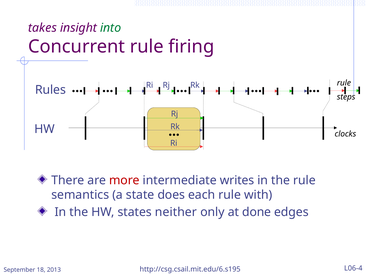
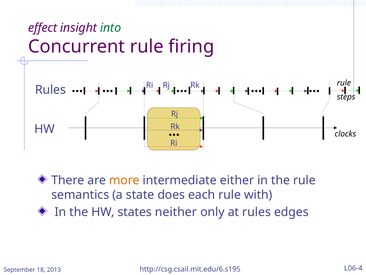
takes: takes -> effect (43, 28)
more colour: red -> orange (124, 180)
writes: writes -> either (237, 180)
at done: done -> rules (257, 212)
